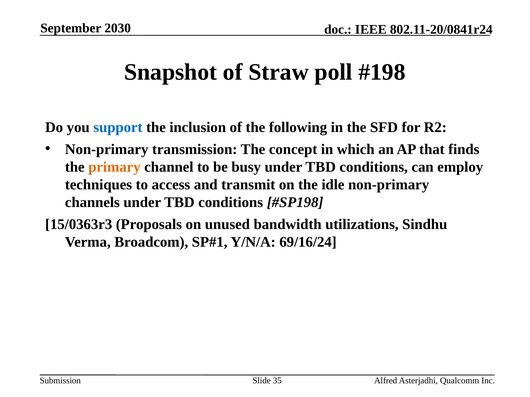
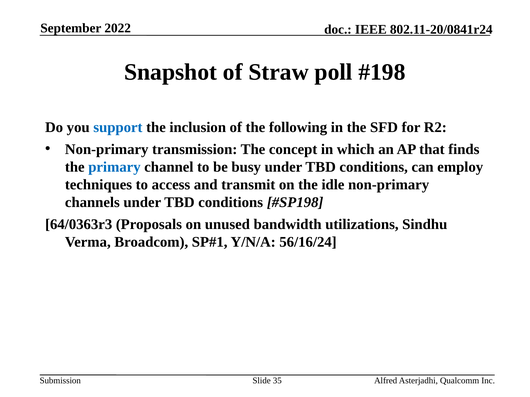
2030: 2030 -> 2022 (118, 28)
primary colour: orange -> blue (114, 167)
15/0363r3: 15/0363r3 -> 64/0363r3 (79, 225)
69/16/24: 69/16/24 -> 56/16/24 (308, 242)
